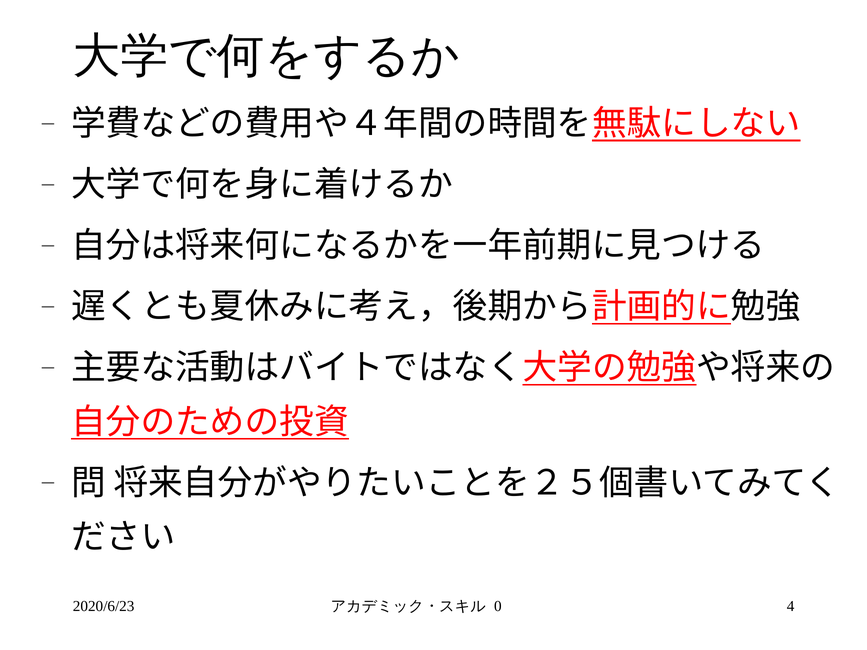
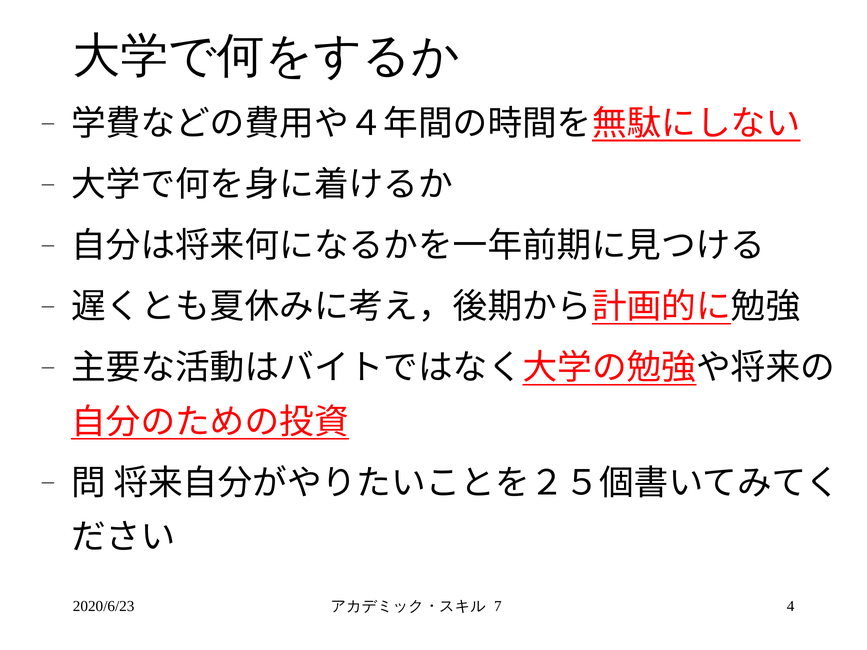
0: 0 -> 7 (498, 606)
